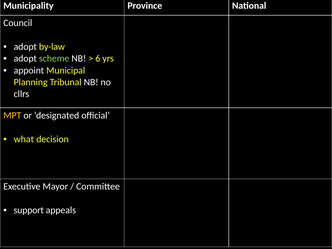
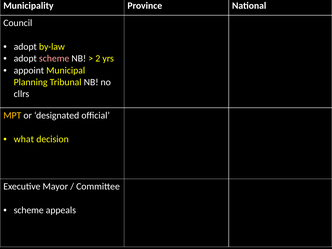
scheme colour: light green -> pink (54, 58)
6: 6 -> 2 (98, 58)
support: support -> scheme (29, 210)
